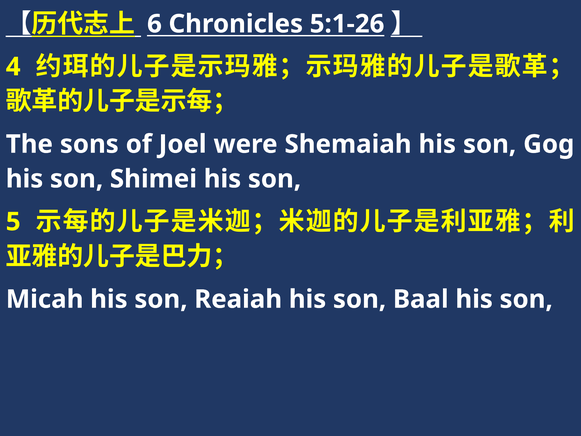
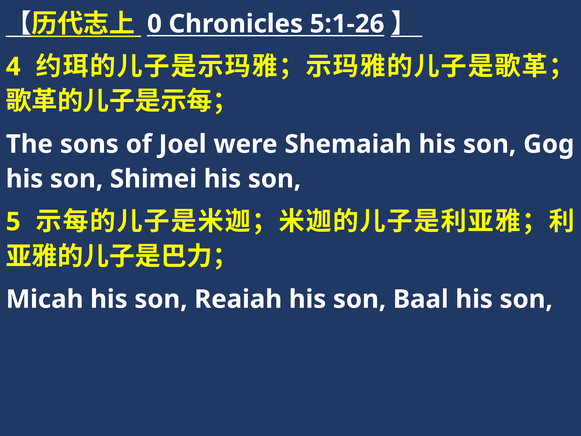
6: 6 -> 0 (154, 24)
